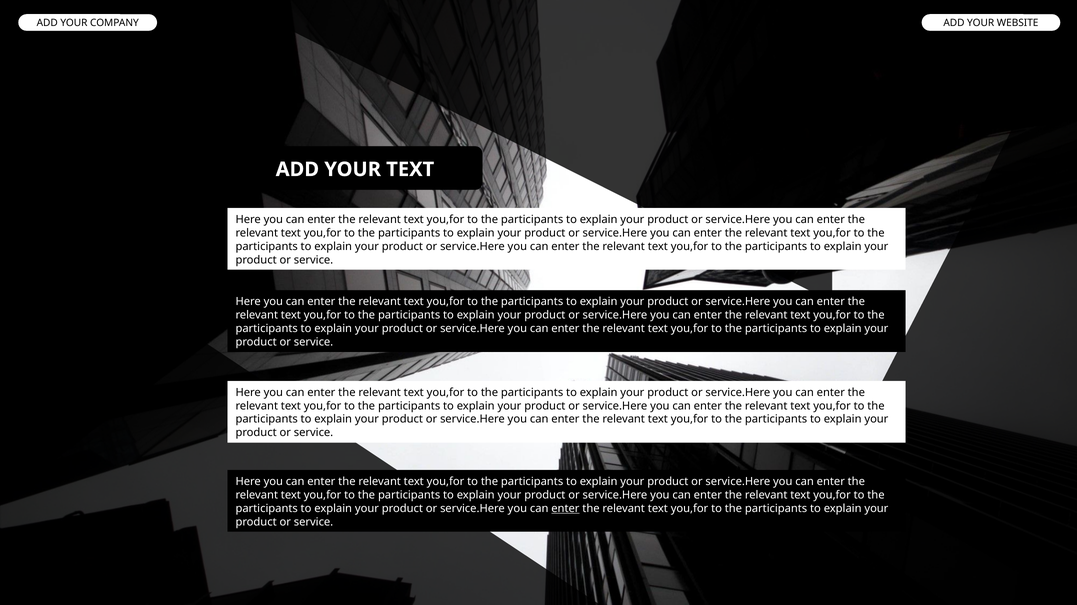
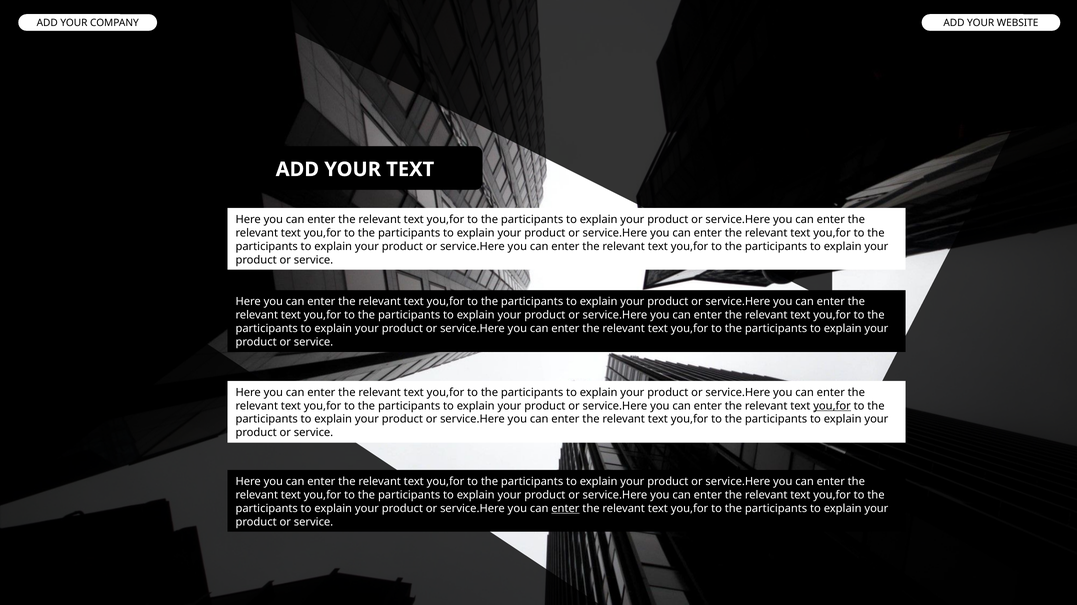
you,for underline: none -> present (832, 406)
